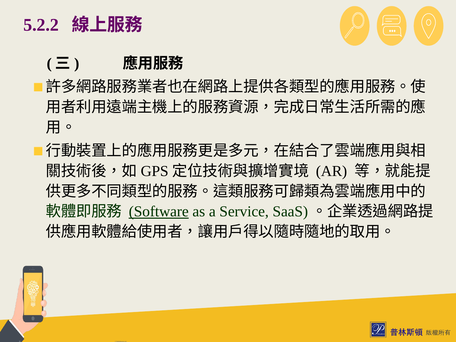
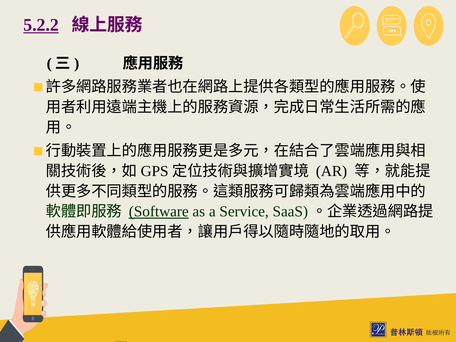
5.2.2 underline: none -> present (41, 25)
